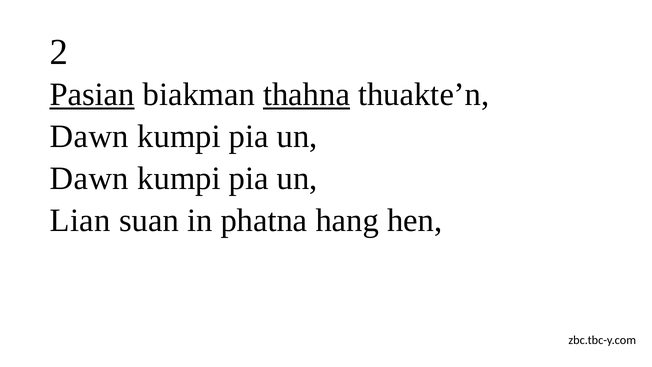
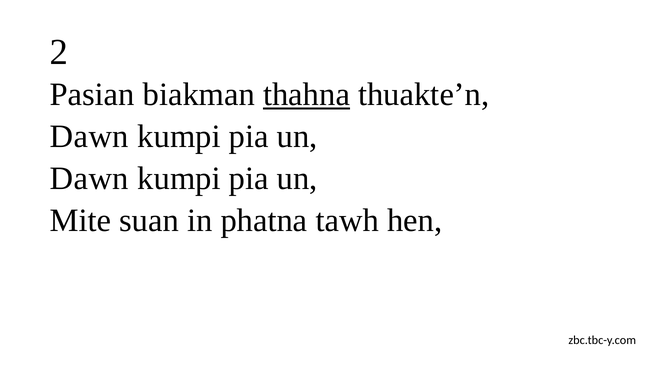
Pasian underline: present -> none (92, 94)
Lian: Lian -> Mite (80, 220)
hang: hang -> tawh (347, 220)
